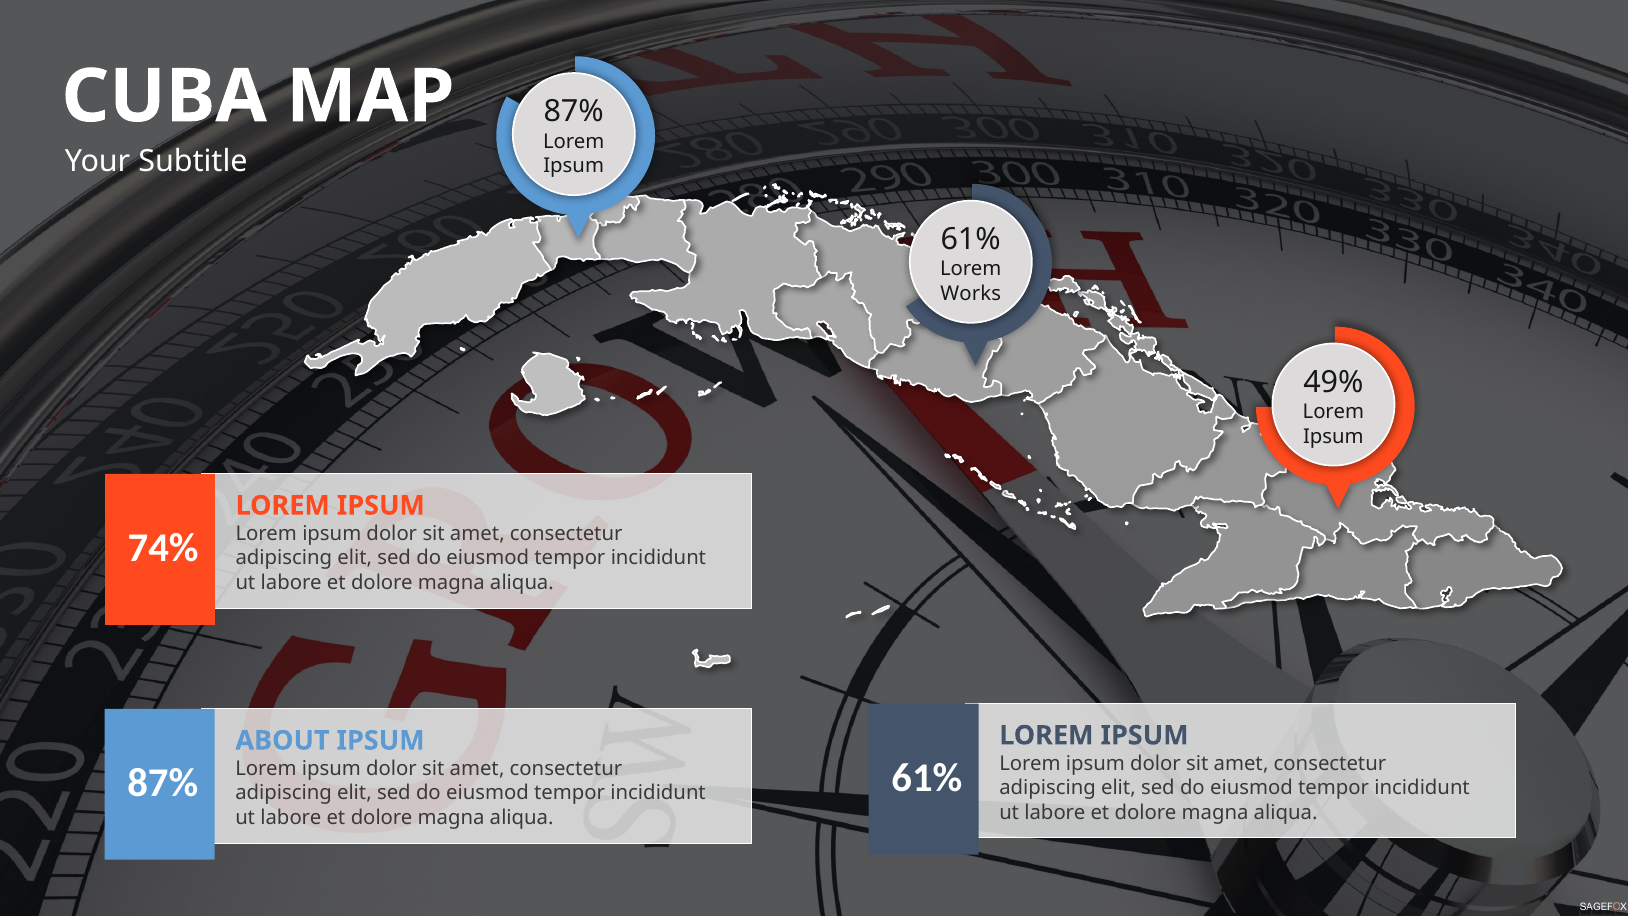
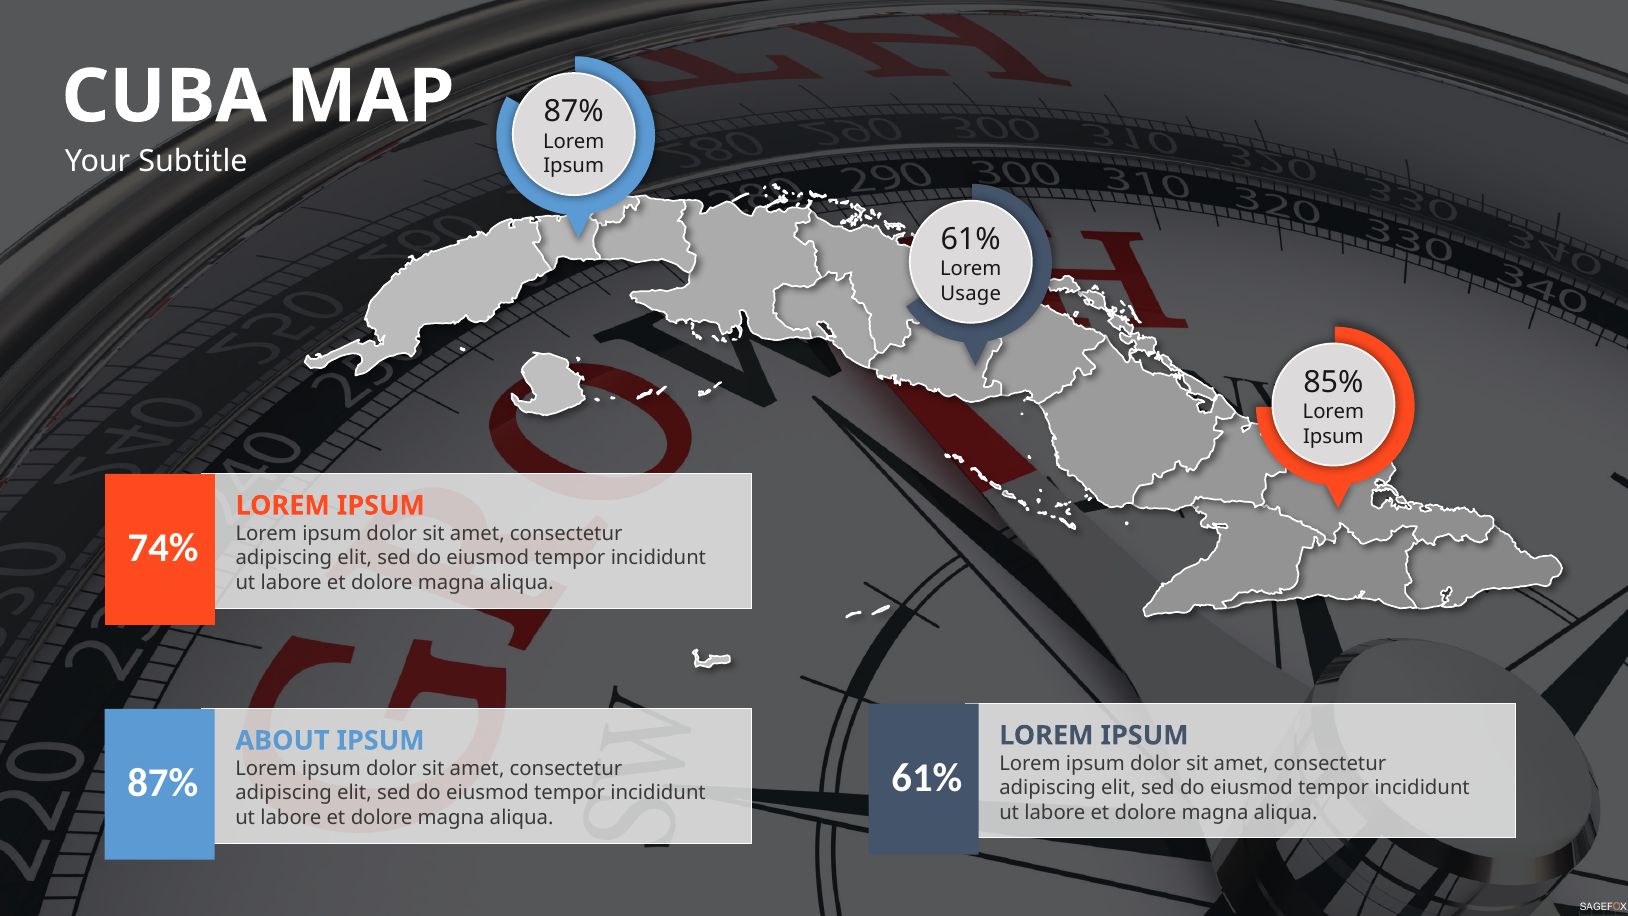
Works: Works -> Usage (971, 294)
49%: 49% -> 85% (1333, 382)
